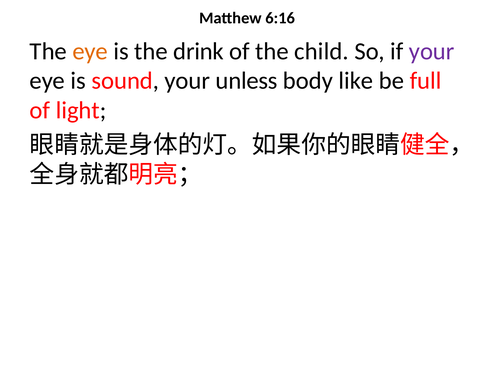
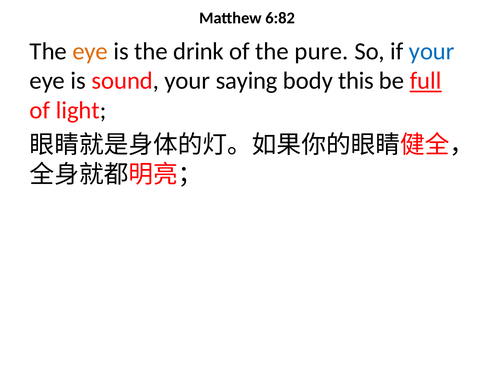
6:16: 6:16 -> 6:82 (280, 18)
child: child -> pure (322, 51)
your colour: purple -> blue (432, 51)
unless: unless -> saying (247, 81)
like: like -> this (356, 81)
full underline: none -> present (426, 81)
